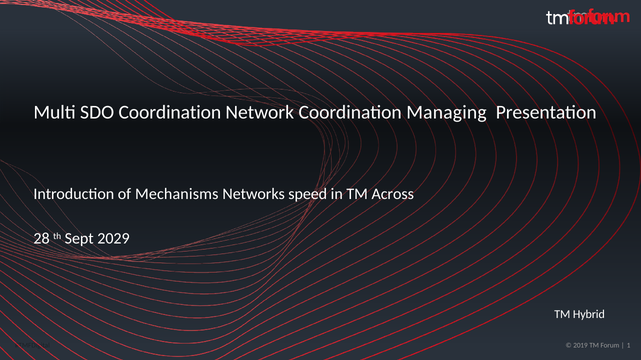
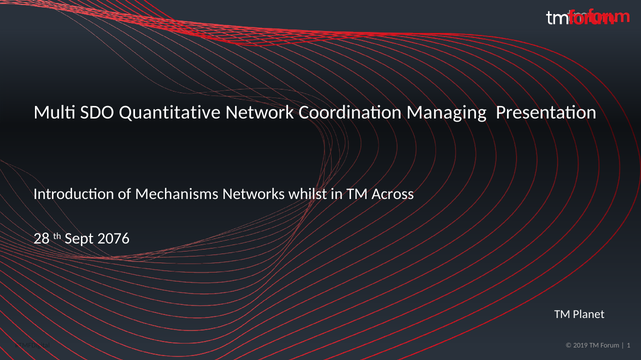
SDO Coordination: Coordination -> Quantitative (170, 112)
speed: speed -> whilst (308, 194)
2029: 2029 -> 2076 (113, 239)
Hybrid: Hybrid -> Planet (589, 315)
